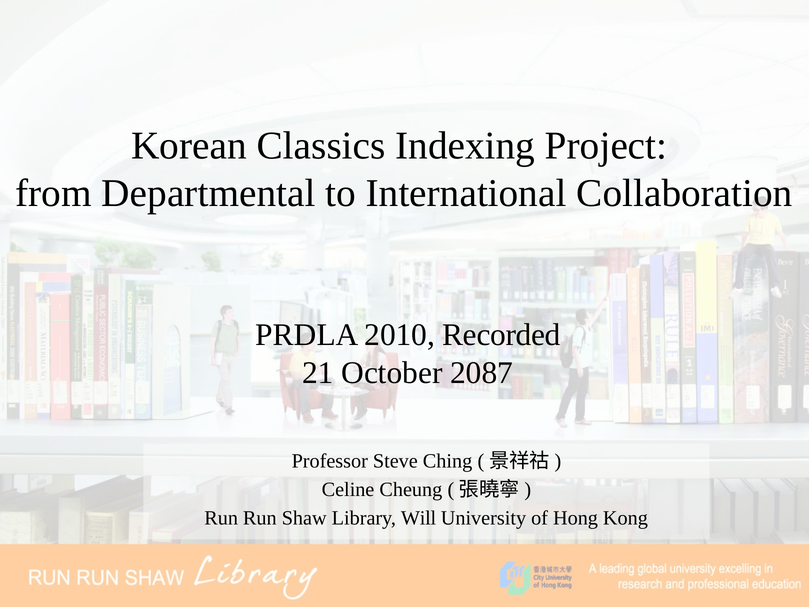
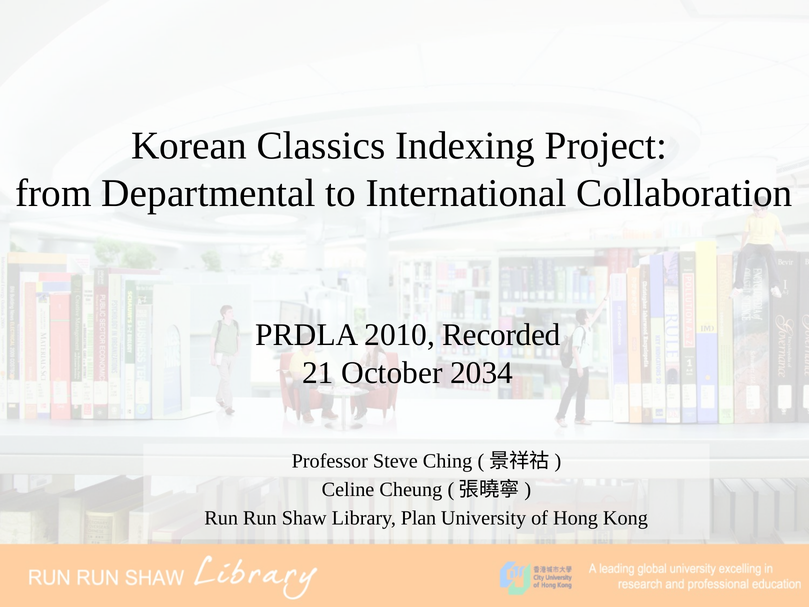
2087: 2087 -> 2034 (482, 373)
Will: Will -> Plan (419, 518)
